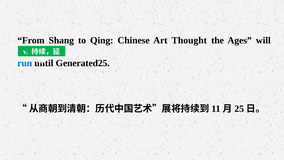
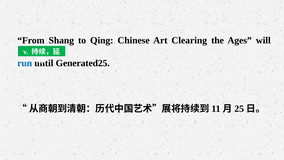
Thought: Thought -> Clearing (189, 40)
